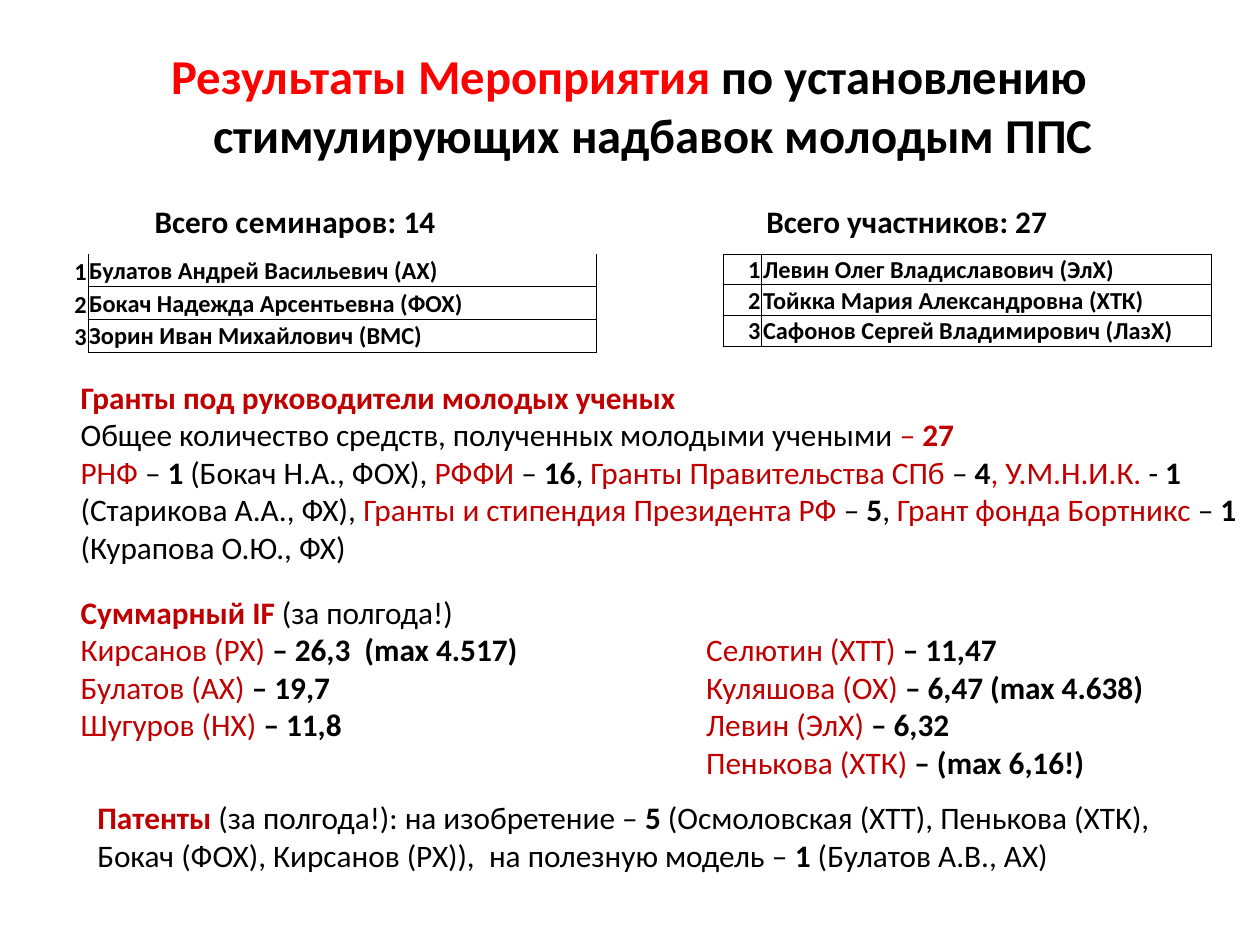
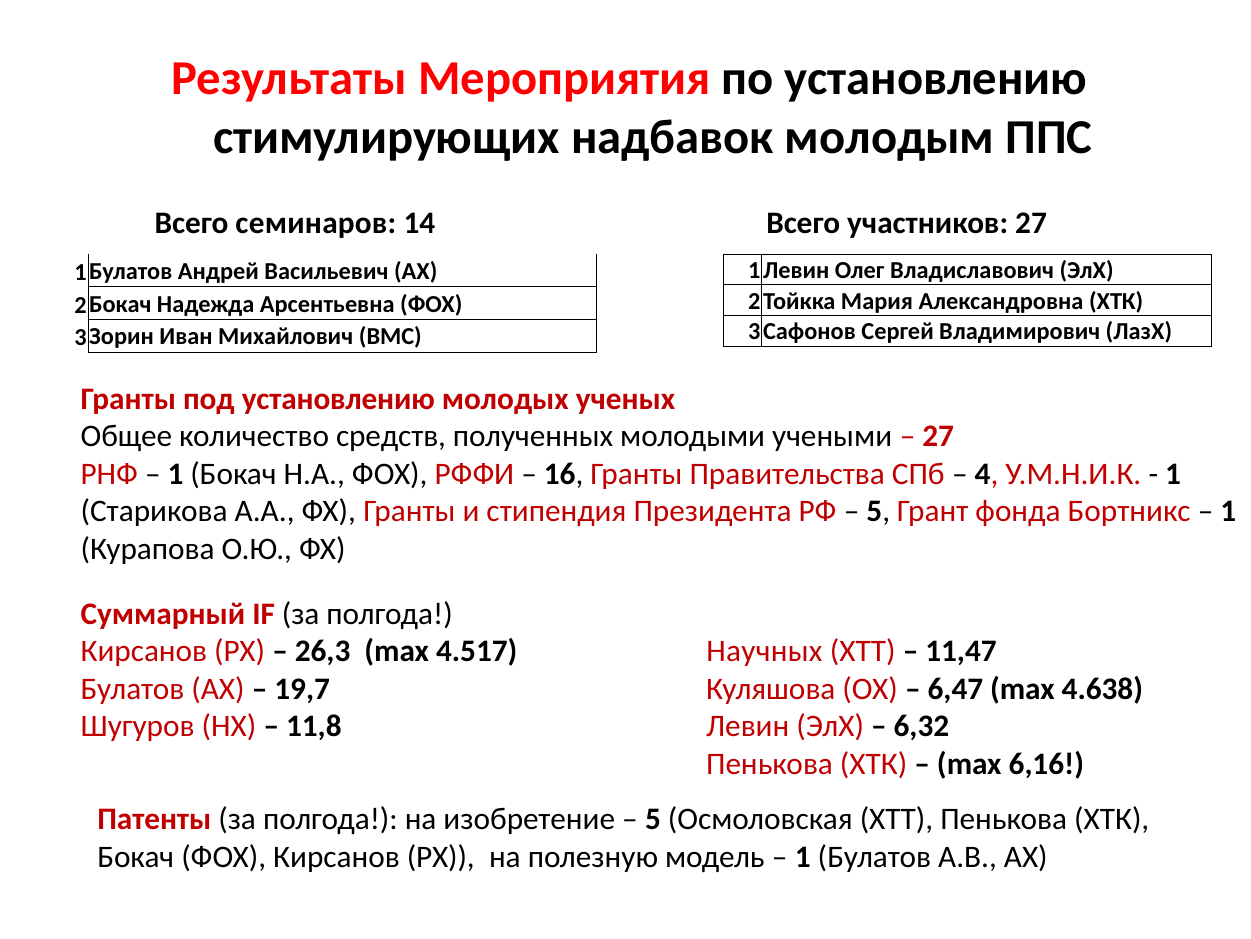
под руководители: руководители -> установлению (338, 398)
Селютин: Селютин -> Научных (764, 651)
